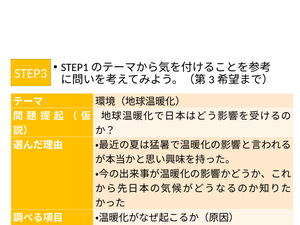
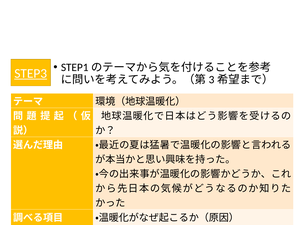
STEP3 underline: none -> present (31, 73)
